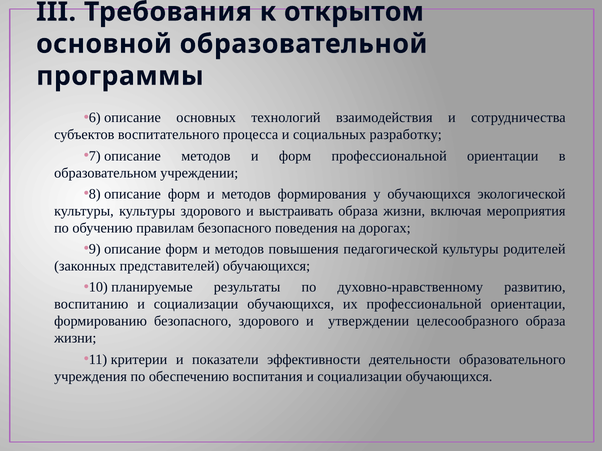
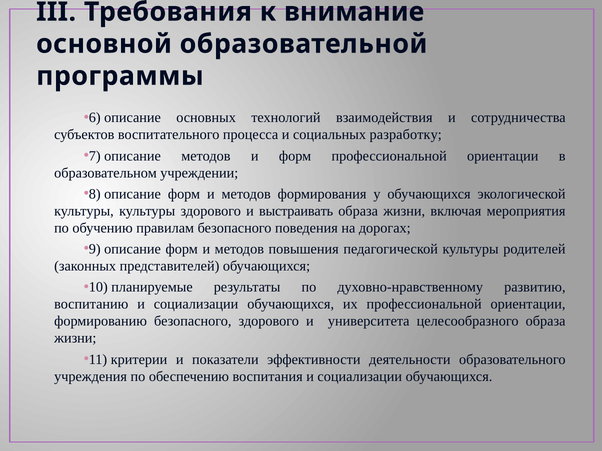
открытом: открытом -> внимание (354, 12)
утверждении: утверждении -> университета (369, 322)
